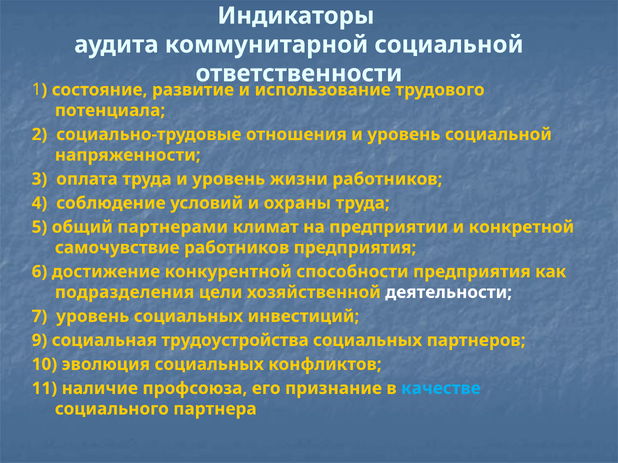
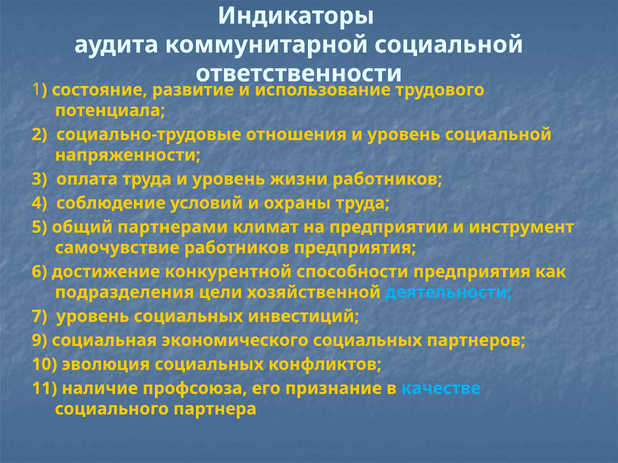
конкретной: конкретной -> инструмент (521, 227)
деятельности colour: white -> light blue (449, 293)
трудоустройства: трудоустройства -> экономического (235, 341)
